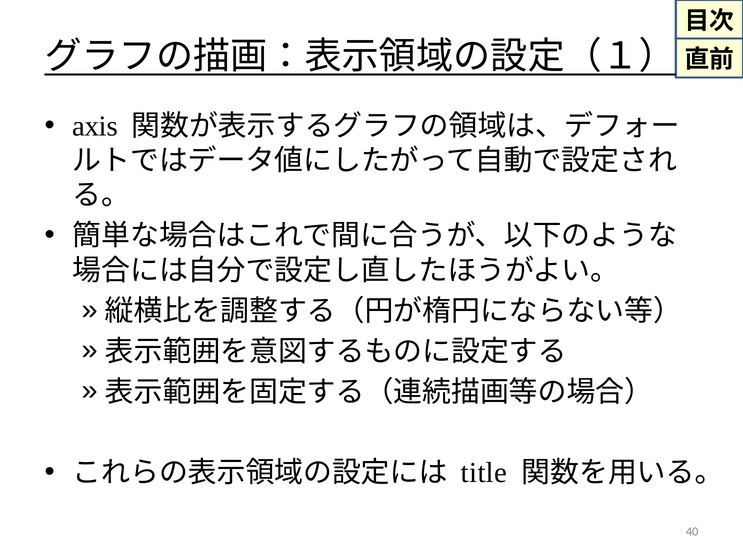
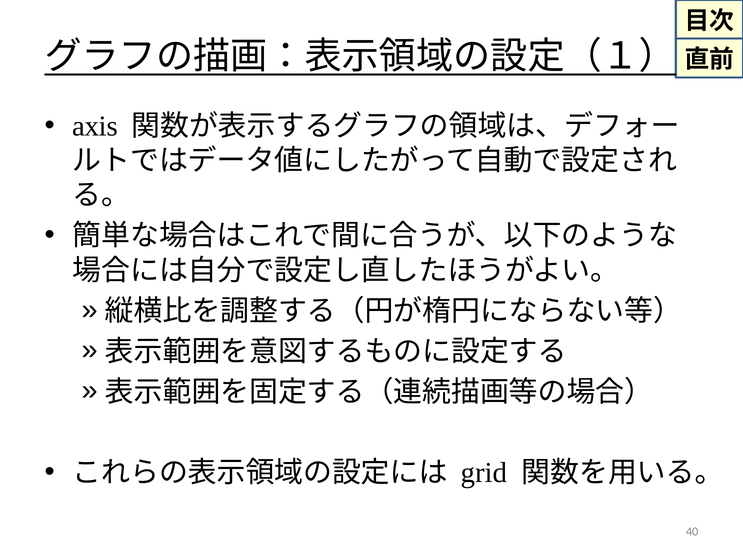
title: title -> grid (484, 473)
